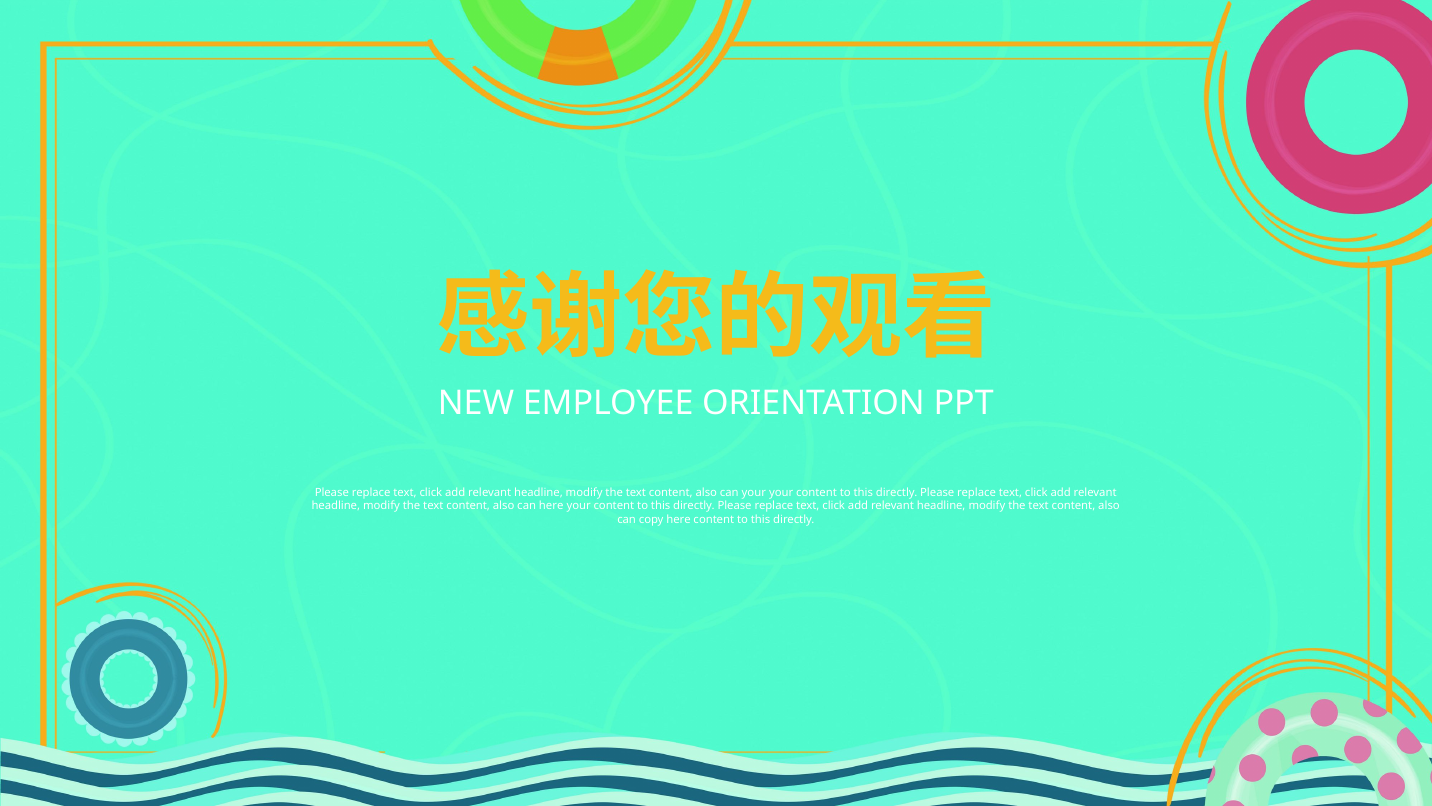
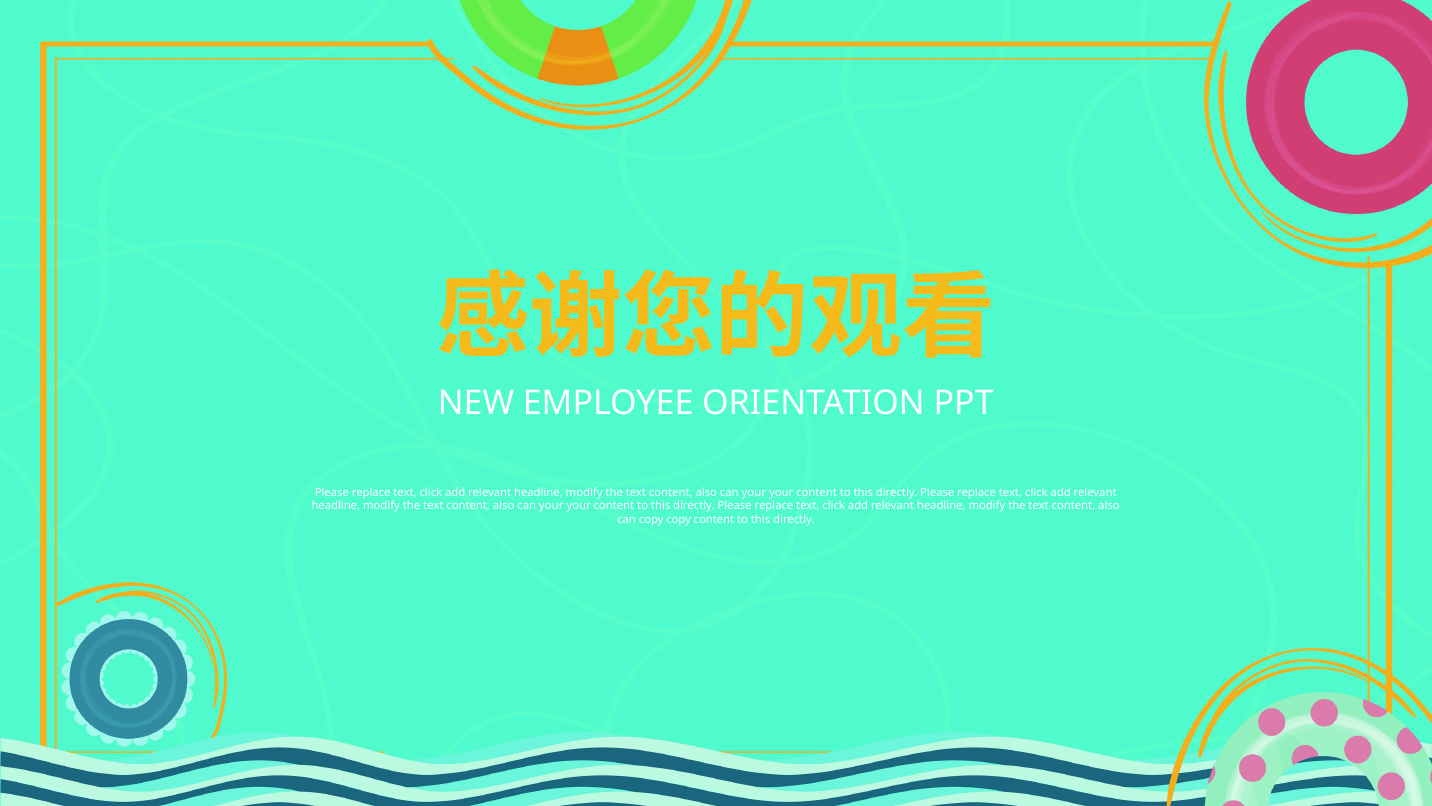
here: here -> your (551, 506)
copy here: here -> copy (679, 519)
